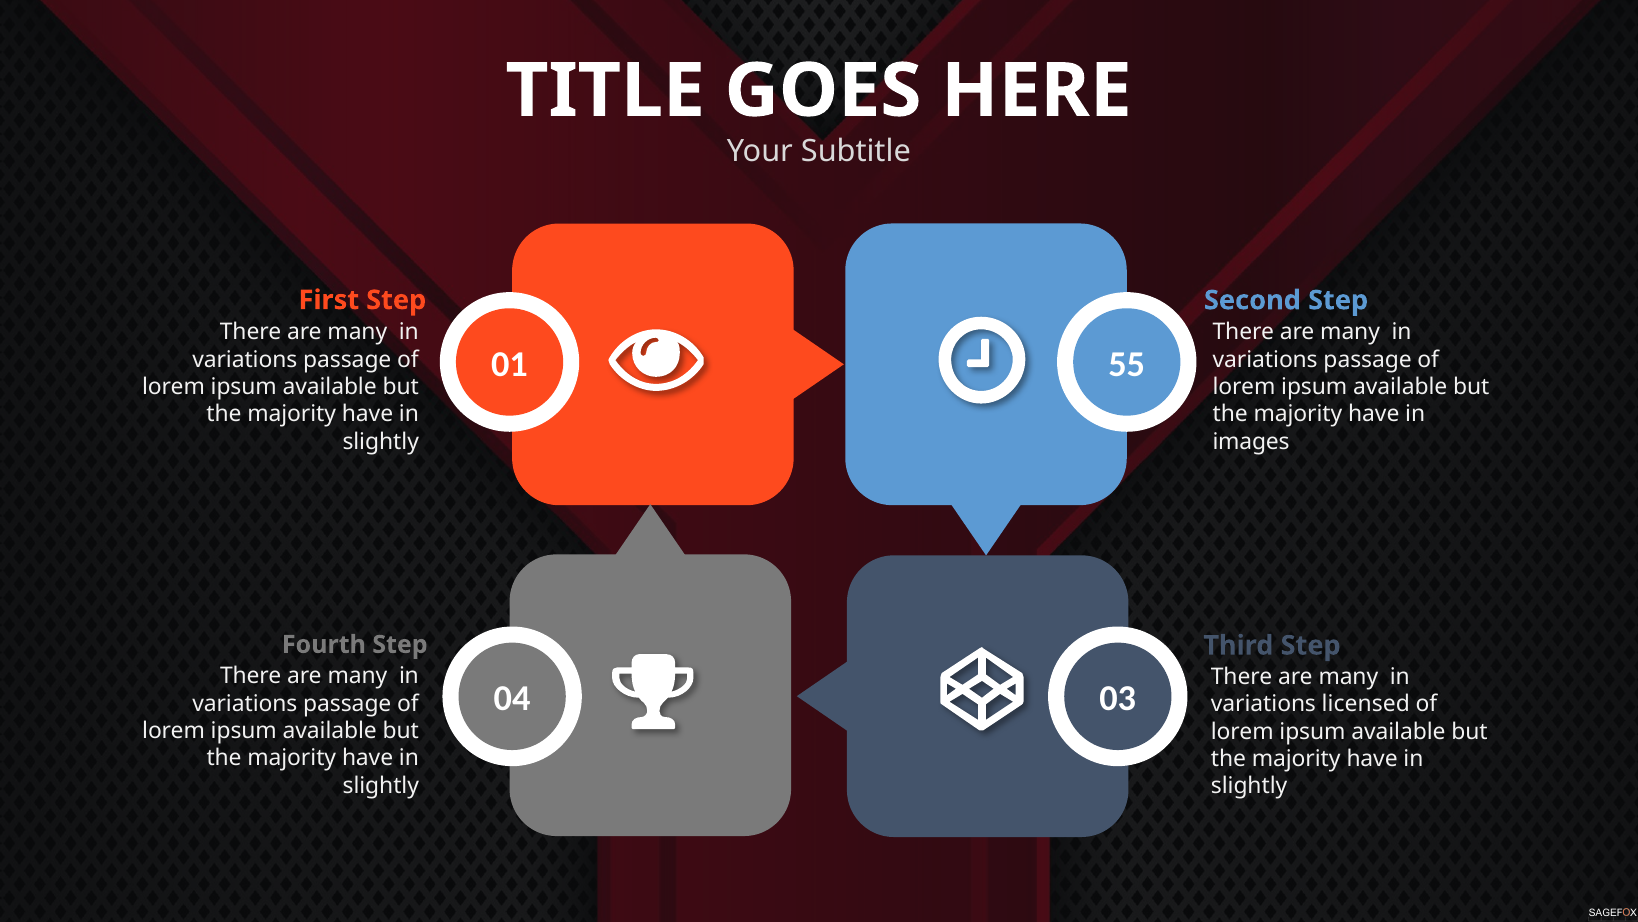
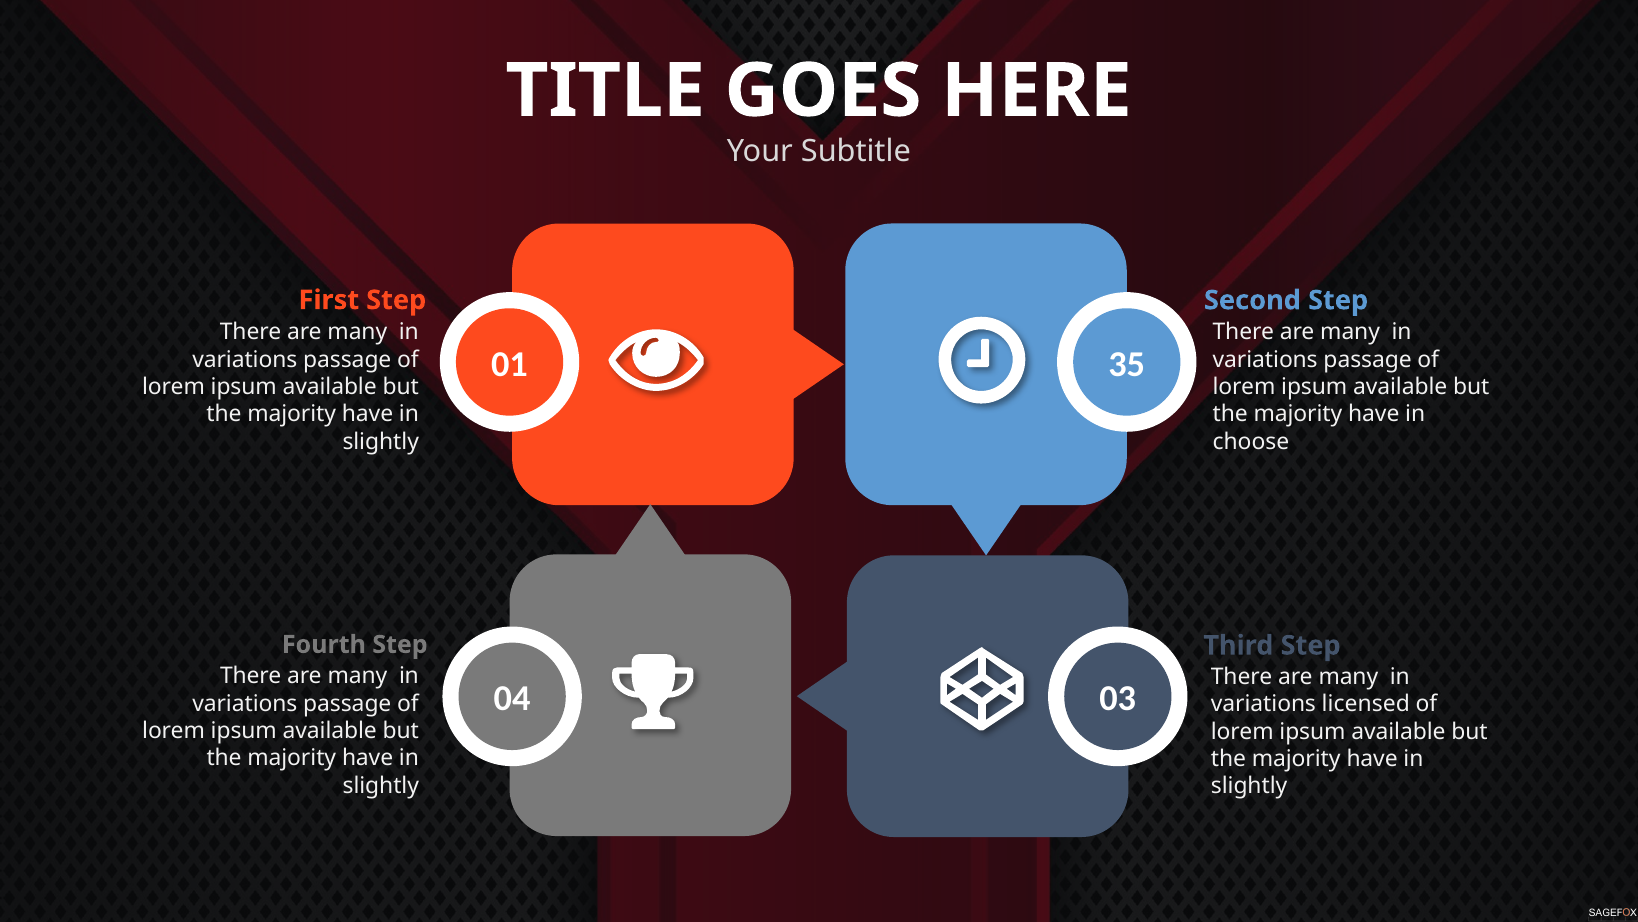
55: 55 -> 35 (1127, 364)
images: images -> choose (1251, 441)
